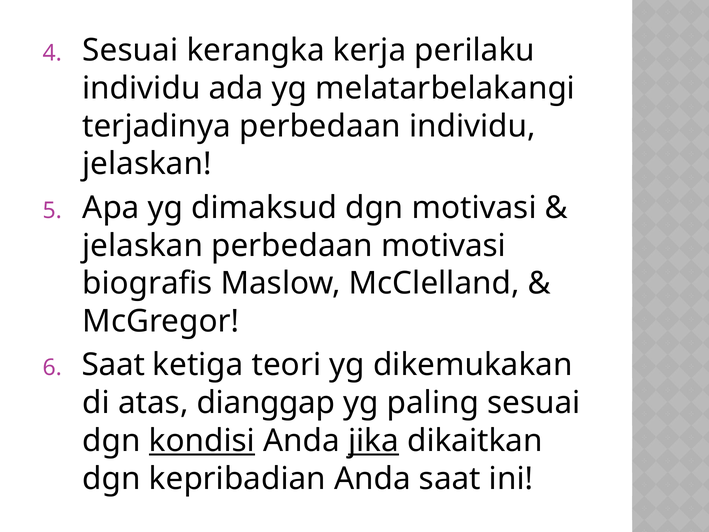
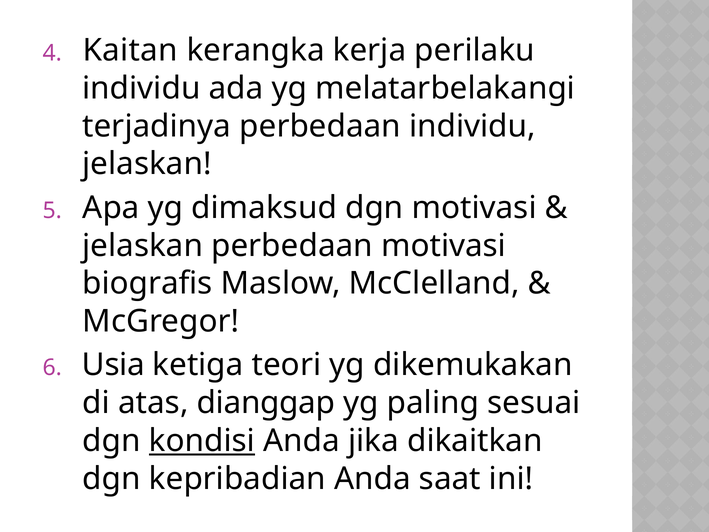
Sesuai: Sesuai -> Kaitan (130, 51)
Saat: Saat -> Usia (113, 365)
jika underline: present -> none (373, 441)
